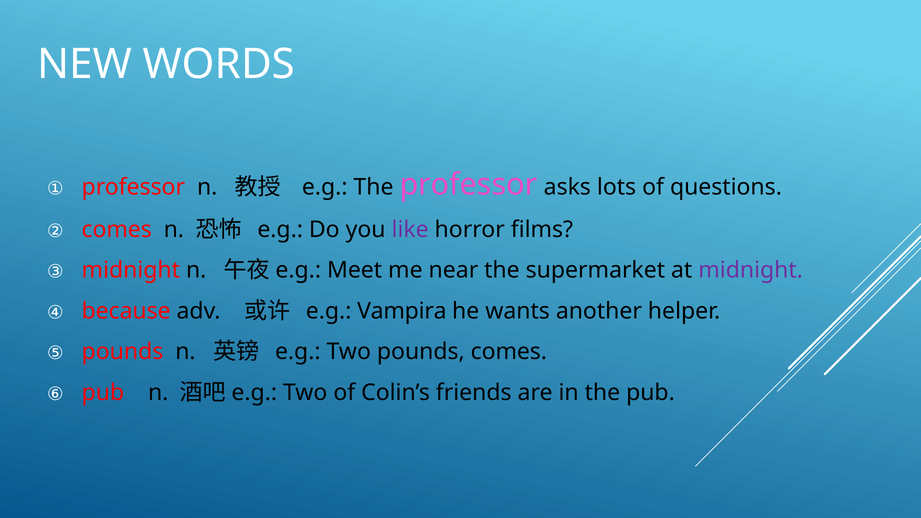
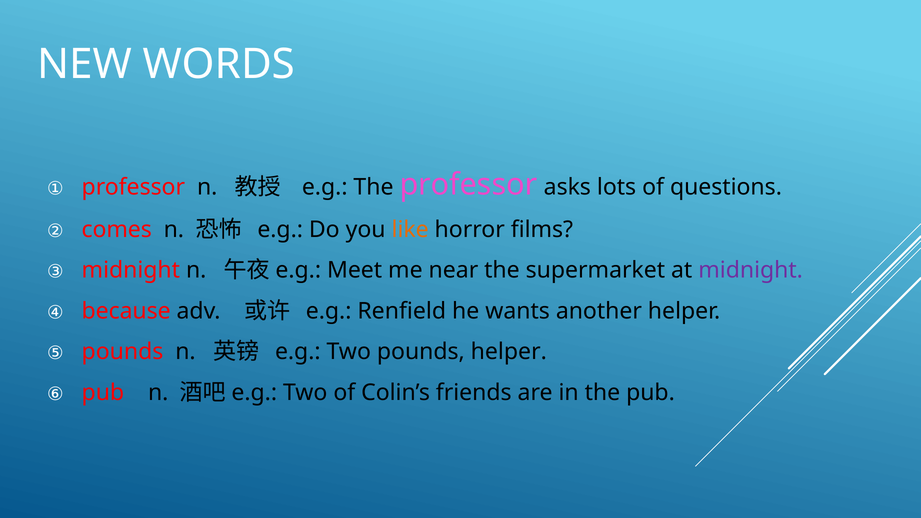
like colour: purple -> orange (410, 230)
Vampira: Vampira -> Renfield (402, 311)
pounds comes: comes -> helper (509, 352)
